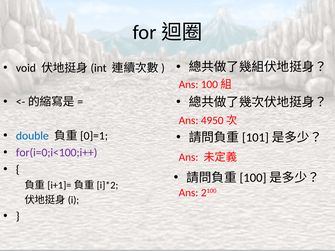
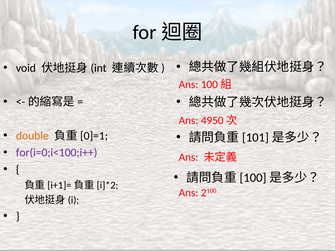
double colour: blue -> orange (32, 136)
